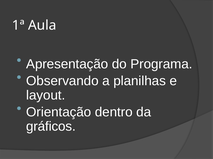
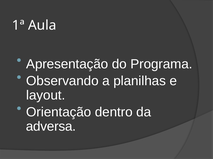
gráficos: gráficos -> adversa (51, 127)
